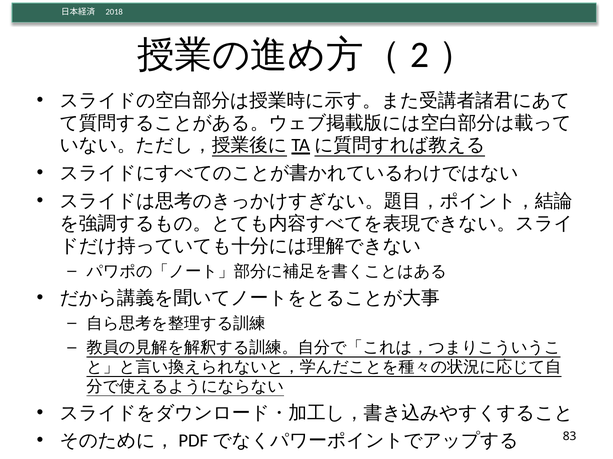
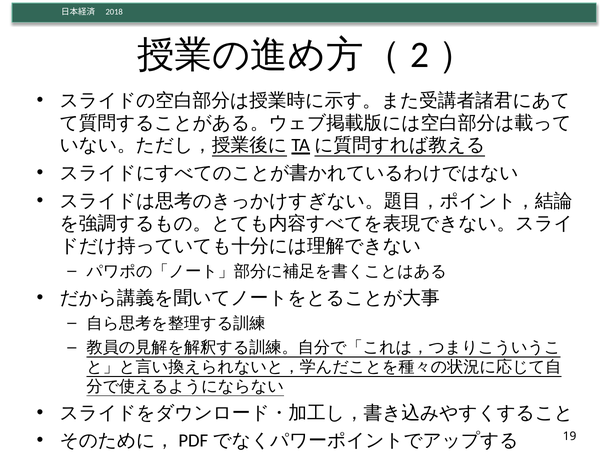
83: 83 -> 19 (570, 437)
